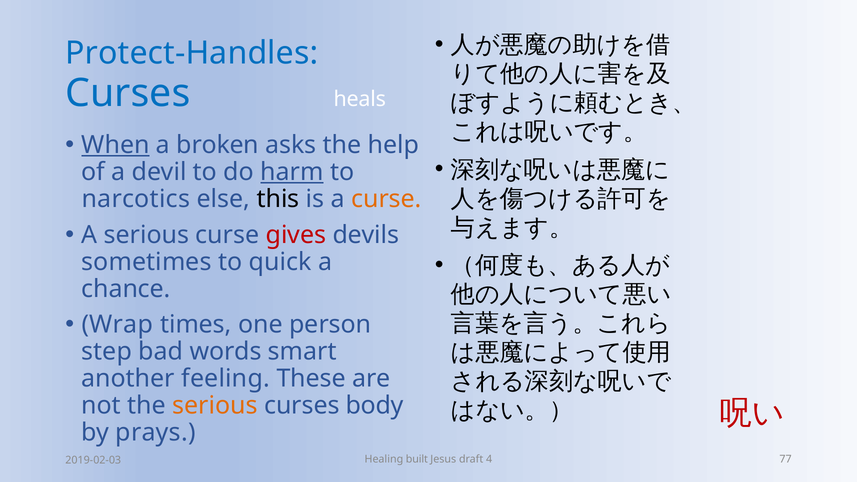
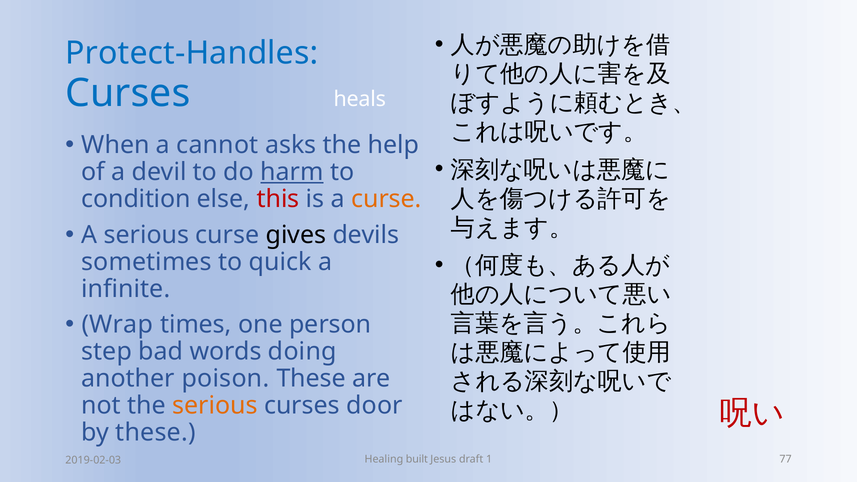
When underline: present -> none (115, 145)
broken: broken -> cannot (217, 145)
narcotics: narcotics -> condition (136, 199)
this colour: black -> red (278, 199)
gives colour: red -> black (296, 235)
chance: chance -> infinite (126, 289)
smart: smart -> doing (302, 352)
feeling: feeling -> poison (226, 379)
body: body -> door (374, 406)
by prays: prays -> these (156, 433)
4: 4 -> 1 (489, 459)
